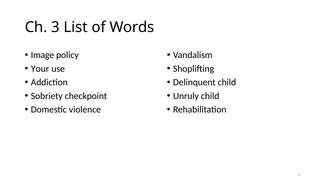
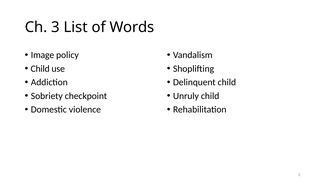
Your: Your -> Child (40, 69)
